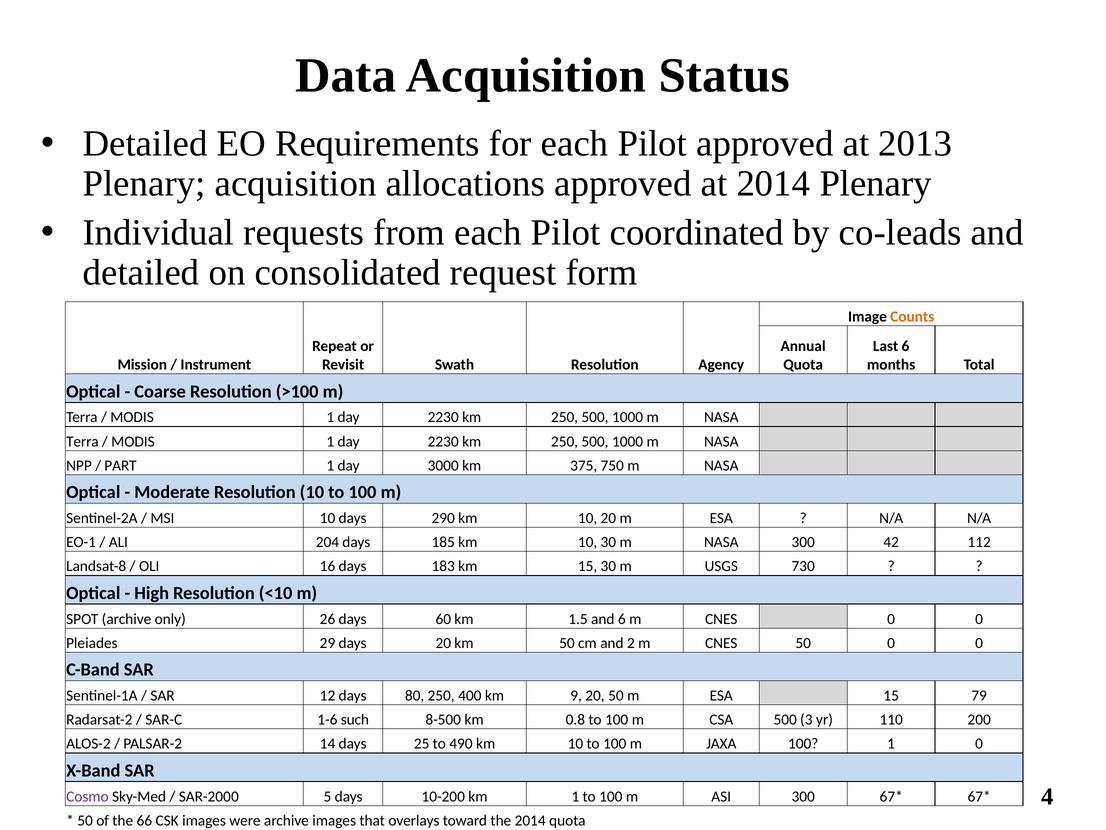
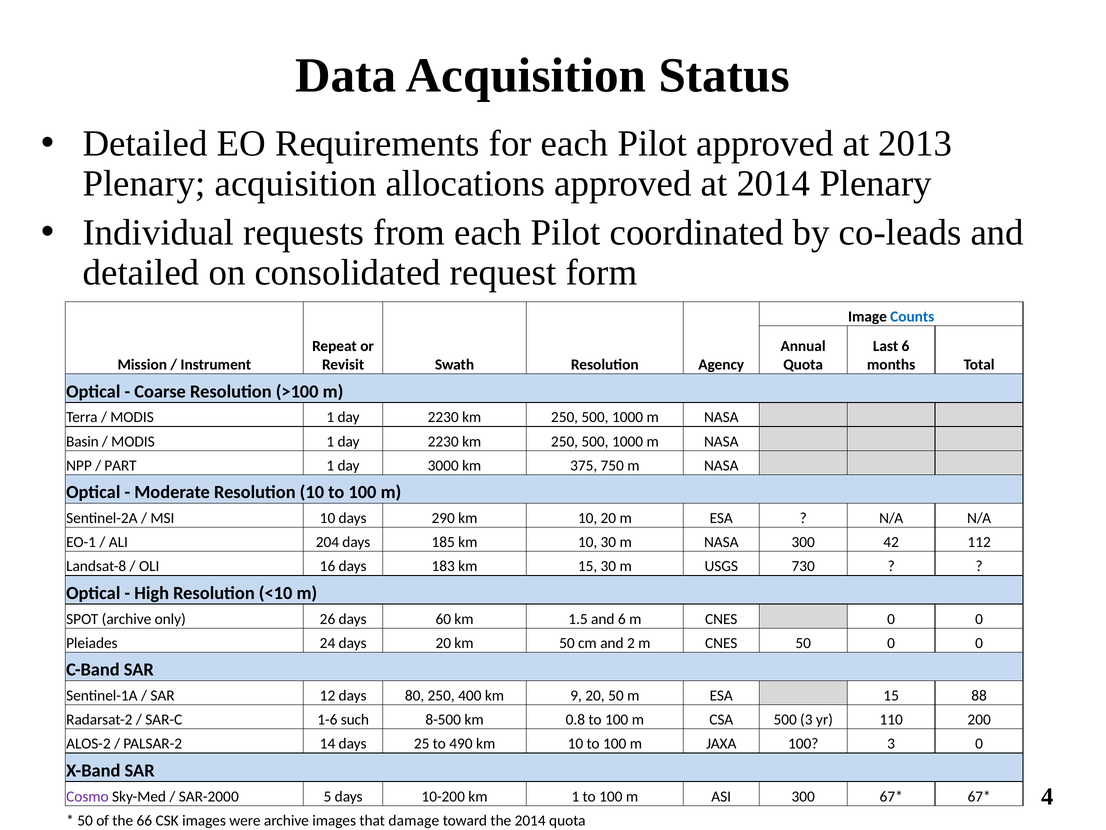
Counts colour: orange -> blue (912, 316)
Terra: Terra -> Basin (82, 441)
29: 29 -> 24 (328, 643)
79: 79 -> 88 (979, 695)
100 1: 1 -> 3 (891, 743)
overlays: overlays -> damage (414, 820)
